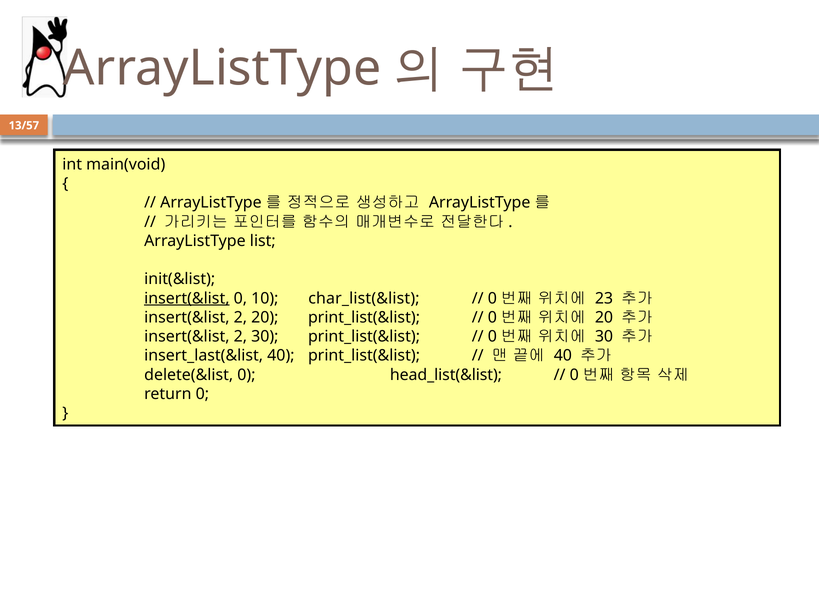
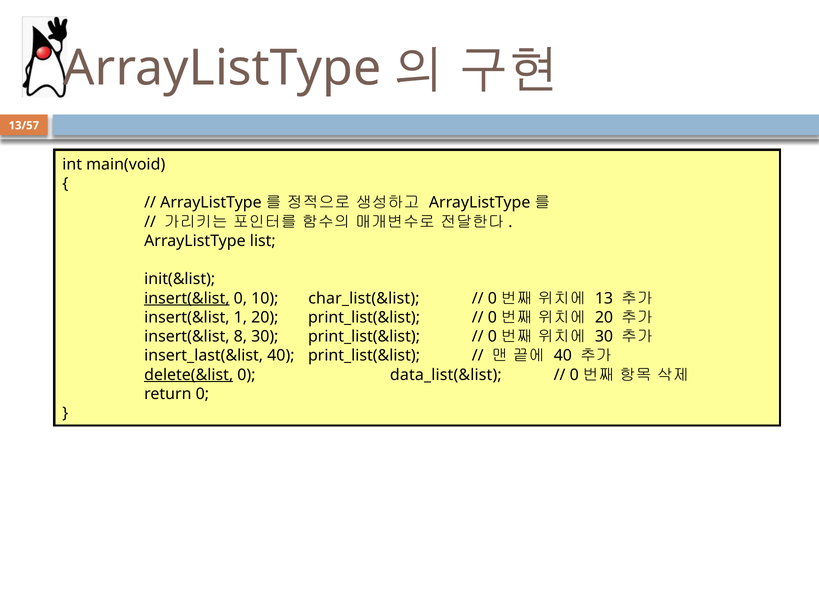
23: 23 -> 13 (604, 298)
2: 2 -> 1 (240, 318)
2: 2 -> 8 (240, 337)
delete(&list underline: none -> present (189, 375)
head_list(&list: head_list(&list -> data_list(&list (446, 375)
